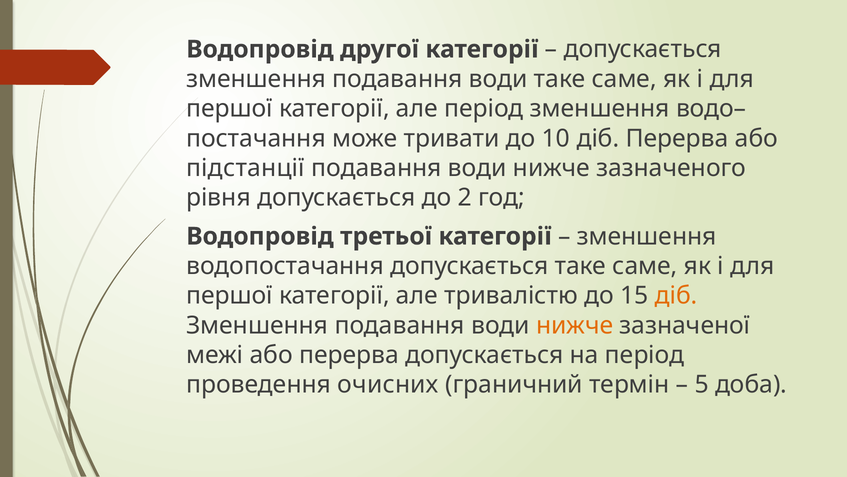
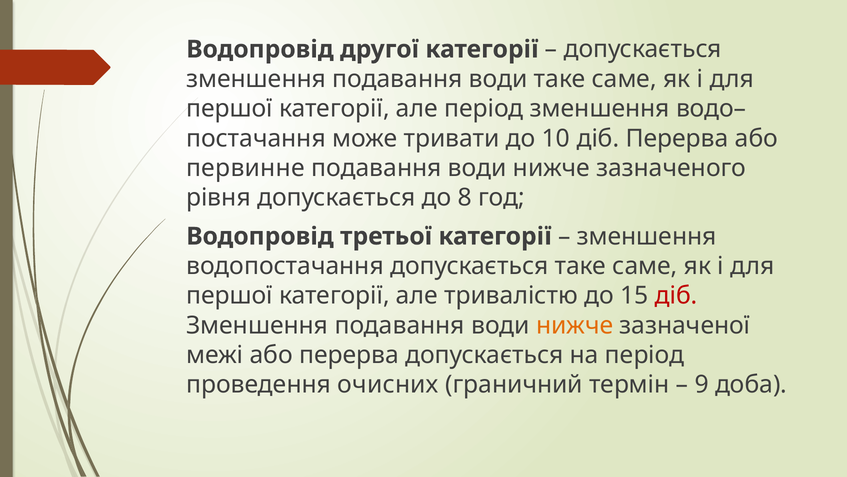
підстанції: підстанції -> первинне (246, 168)
2: 2 -> 8 (465, 198)
діб colour: orange -> red (676, 295)
5: 5 -> 9 (702, 384)
